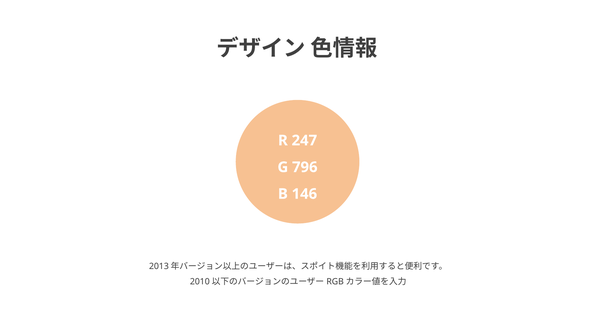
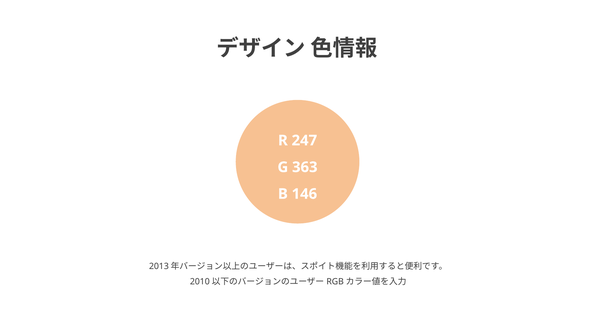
796: 796 -> 363 (305, 167)
